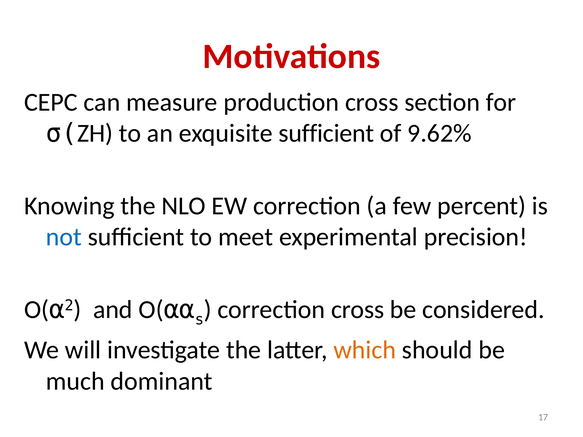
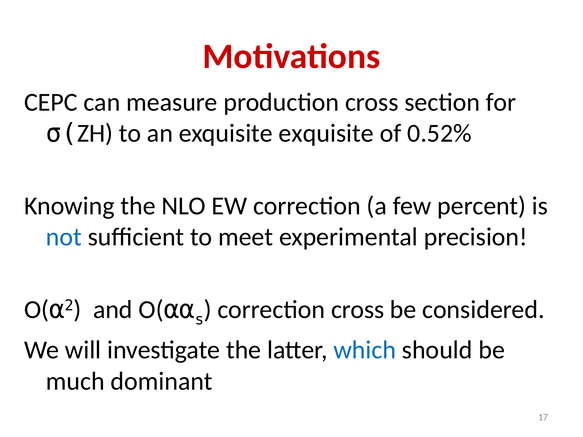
exquisite sufficient: sufficient -> exquisite (326, 133)
9.62%: 9.62% -> 0.52% (439, 133)
which colour: orange -> blue (365, 350)
